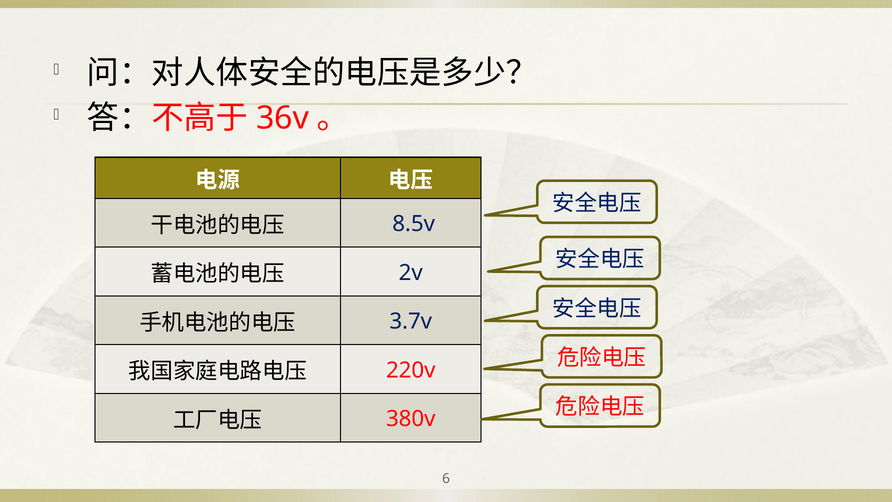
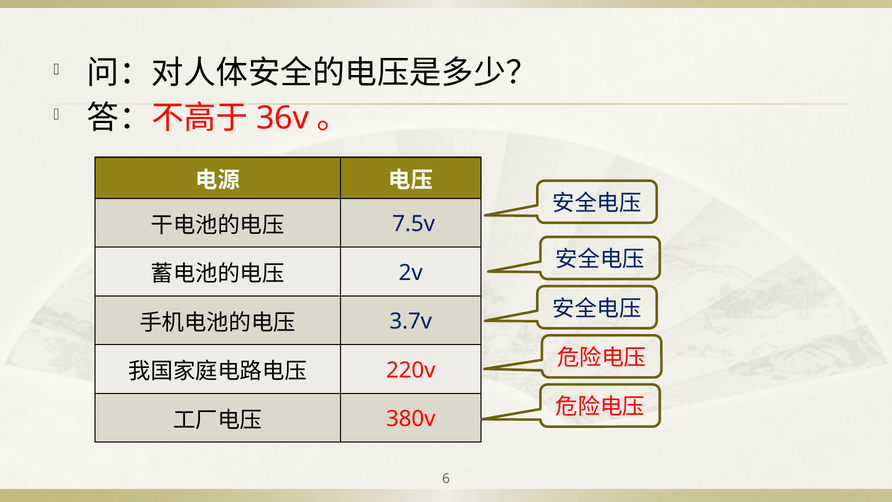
8.5v: 8.5v -> 7.5v (414, 224)
